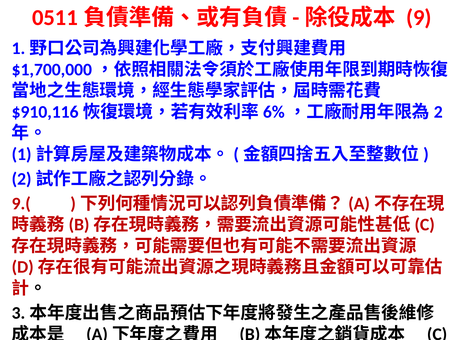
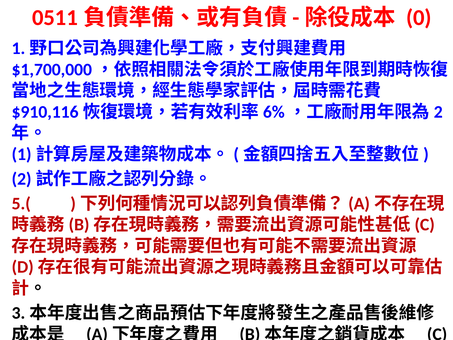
9: 9 -> 0 (419, 18)
9.(: 9.( -> 5.( (21, 204)
